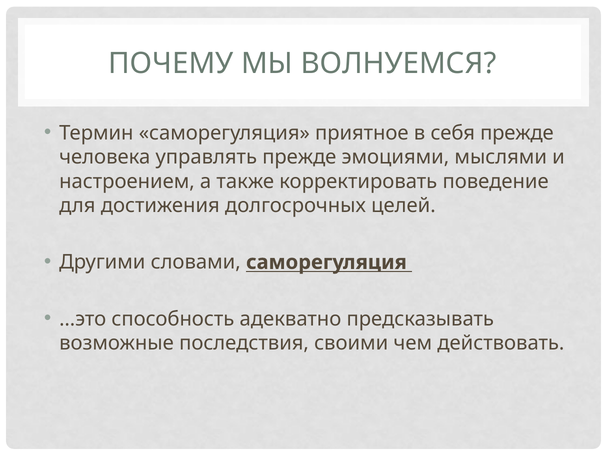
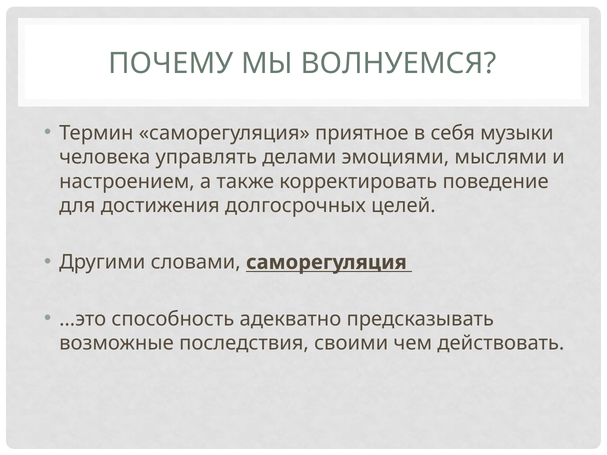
себя прежде: прежде -> музыки (517, 133)
управлять прежде: прежде -> делами (299, 157)
